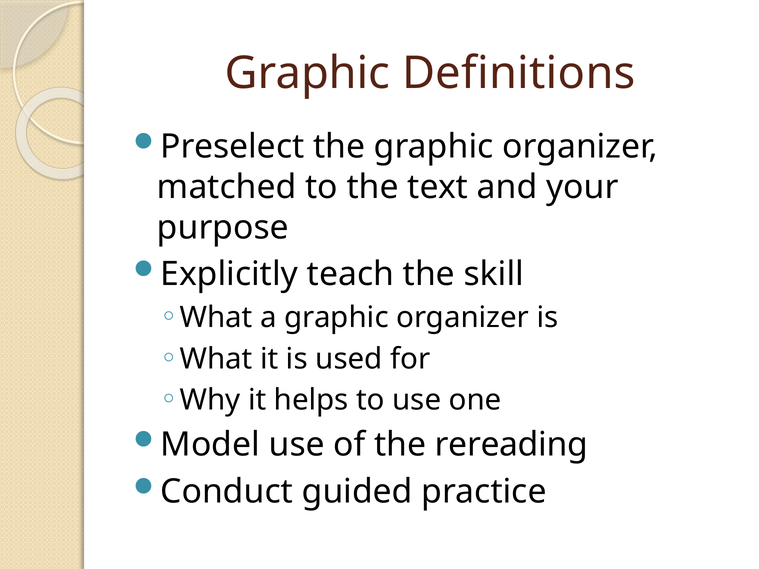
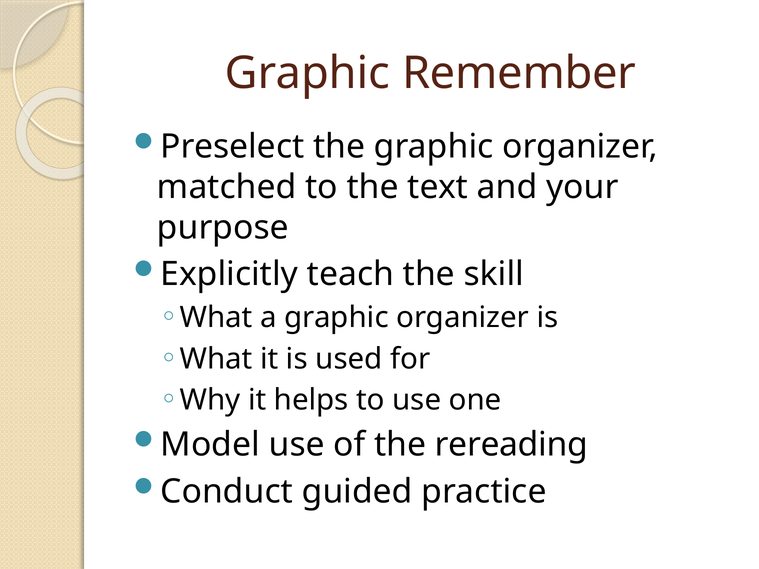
Definitions: Definitions -> Remember (519, 73)
